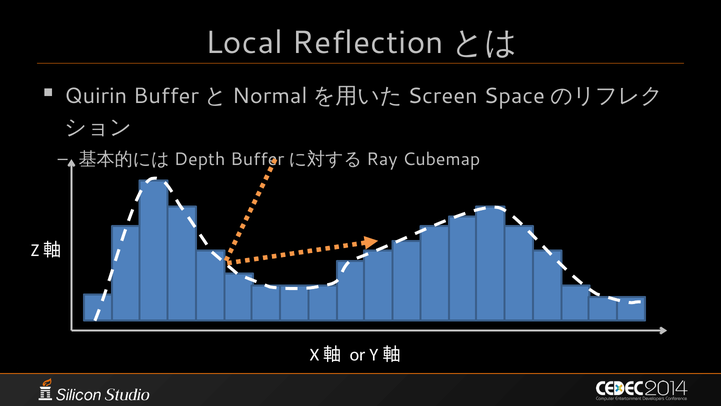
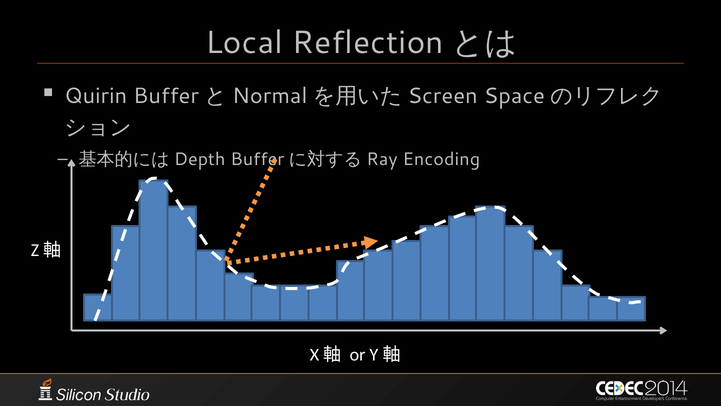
Cubemap: Cubemap -> Encoding (441, 159)
